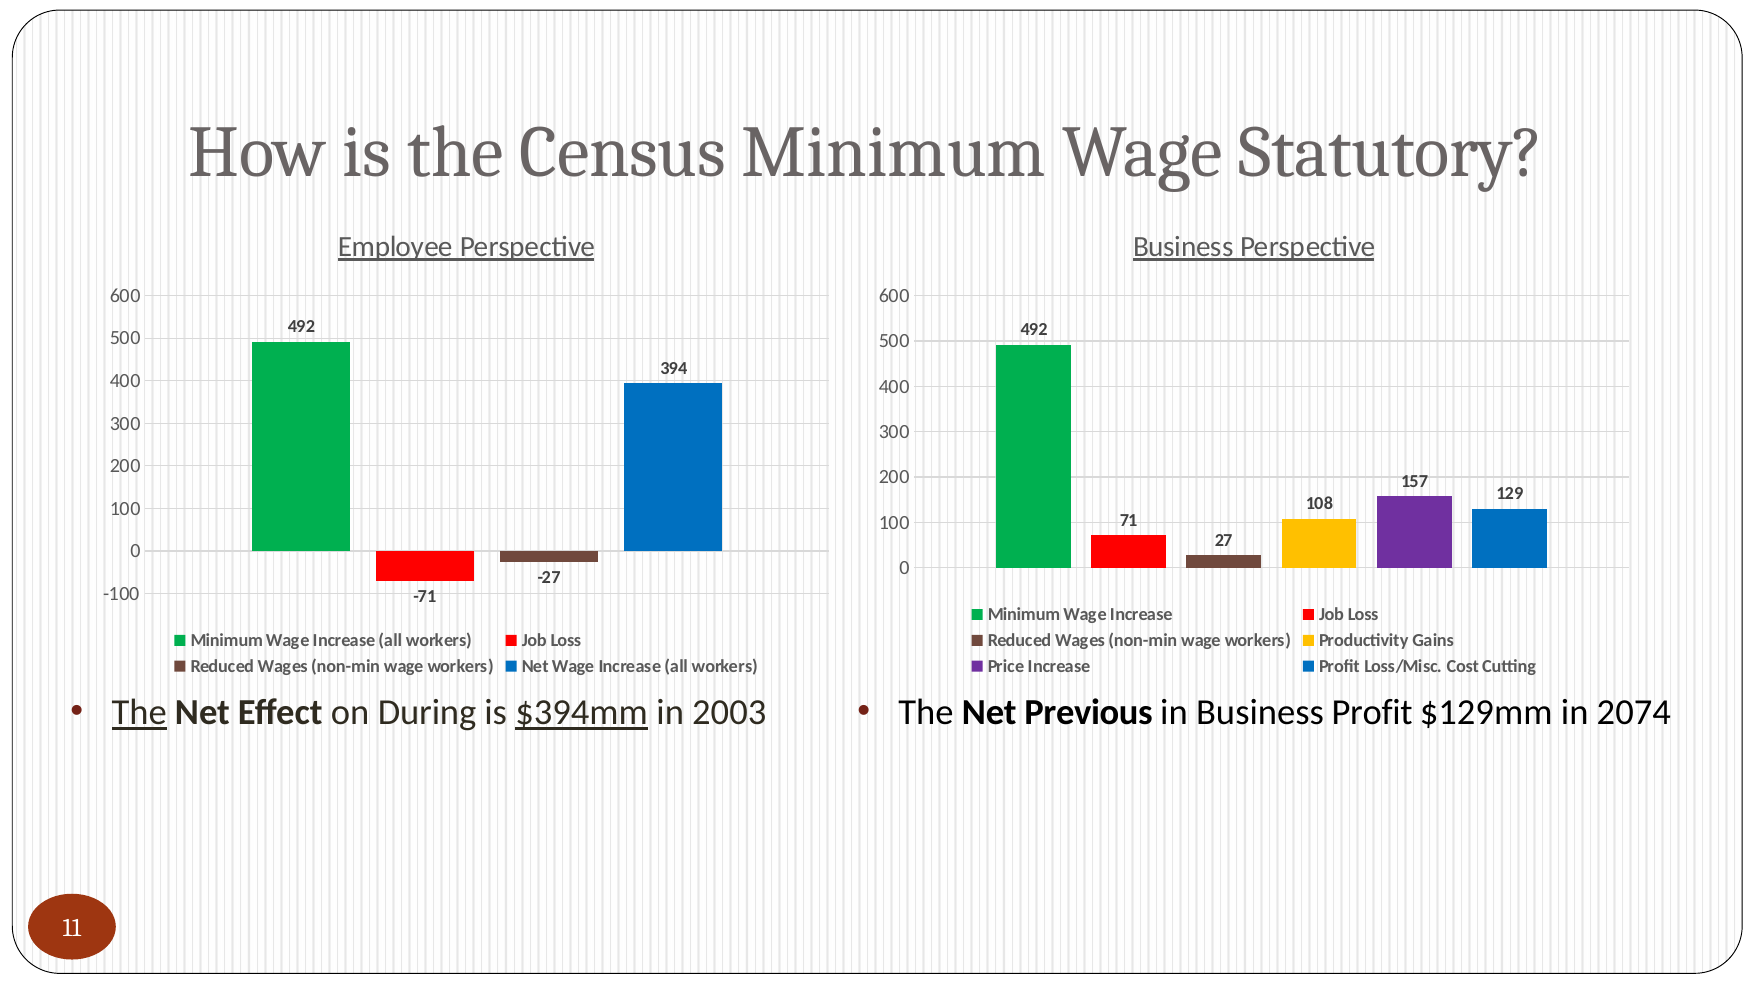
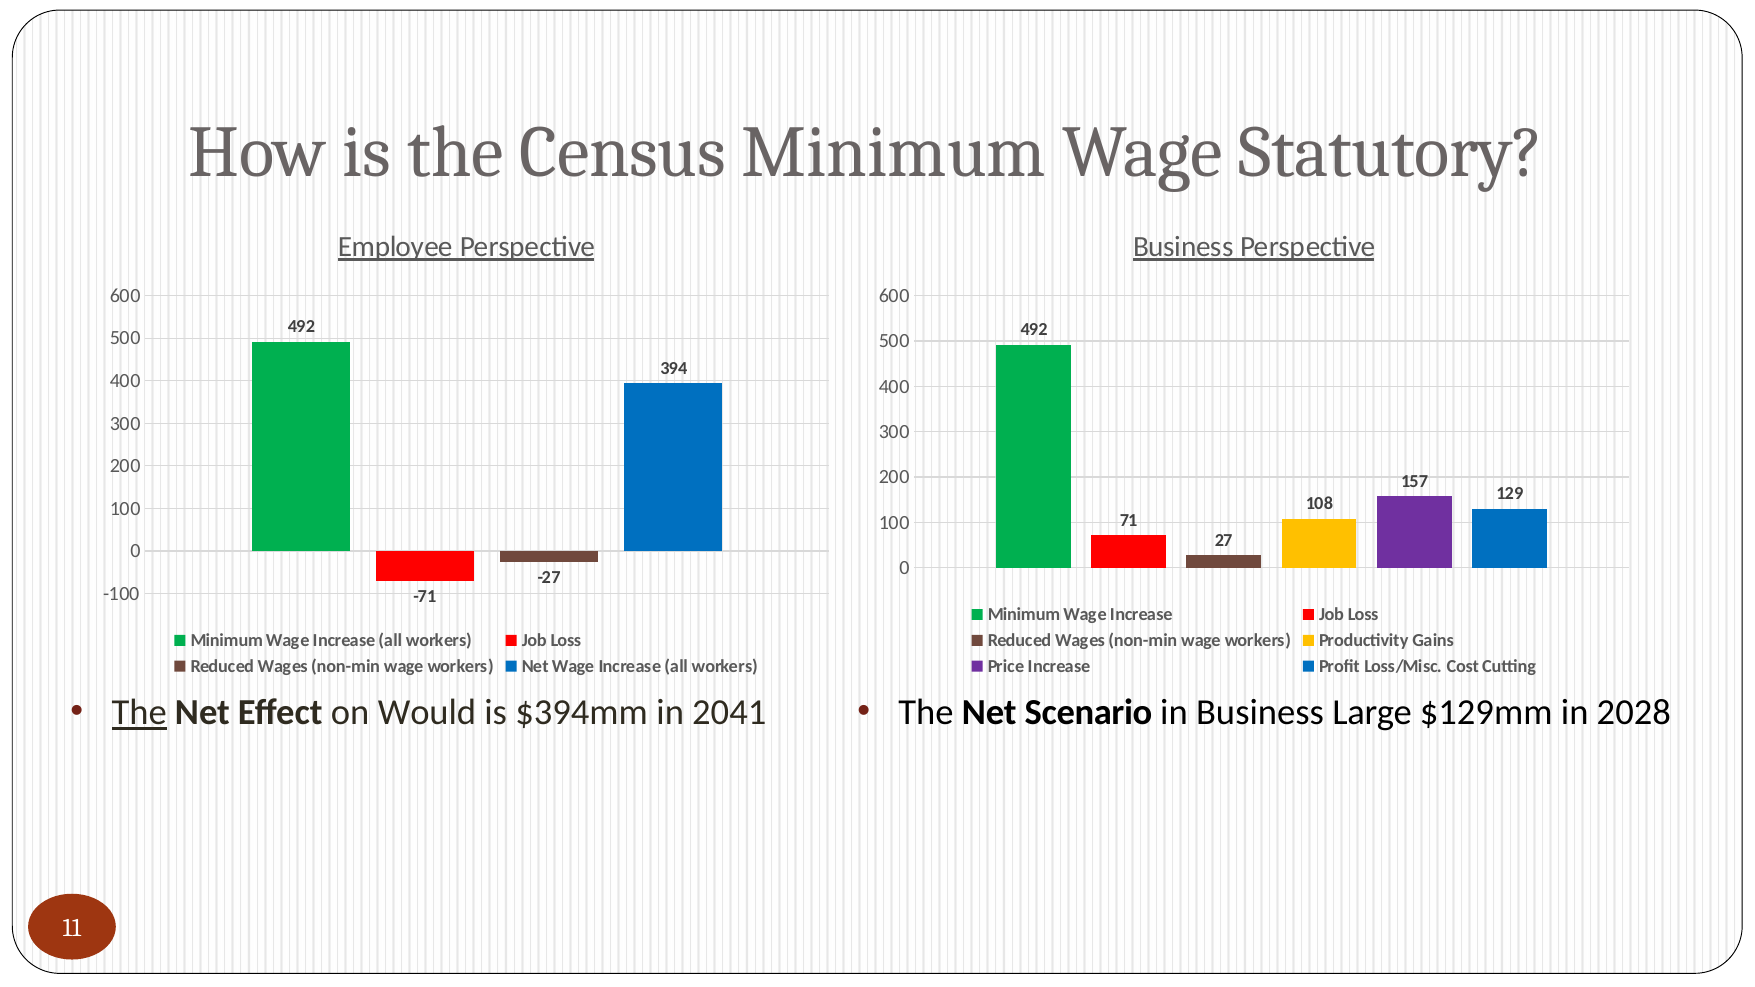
During: During -> Would (427, 713)
$394mm underline: present -> none (582, 713)
2003: 2003 -> 2041 (729, 713)
Previous: Previous -> Scenario (1089, 713)
Business Profit: Profit -> Large (1372, 713)
2074: 2074 -> 2028 (1634, 713)
